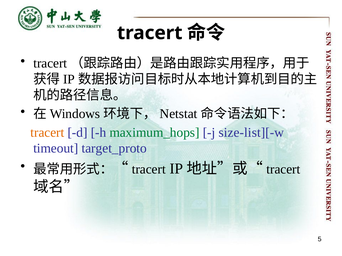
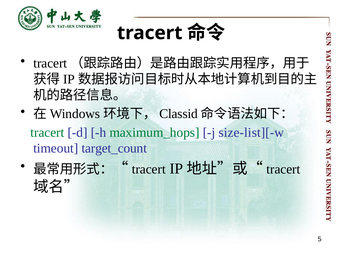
Netstat: Netstat -> Classid (179, 114)
tracert colour: orange -> green (47, 133)
target_proto: target_proto -> target_count (114, 149)
